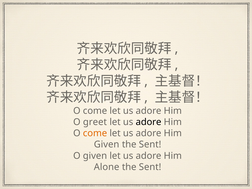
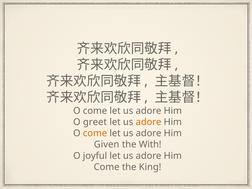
adore colour: black -> orange (149, 122)
Sent: Sent -> With (150, 144)
O given: given -> joyful (95, 156)
Alone: Alone -> Come (107, 167)
Sent: Sent -> King (150, 167)
